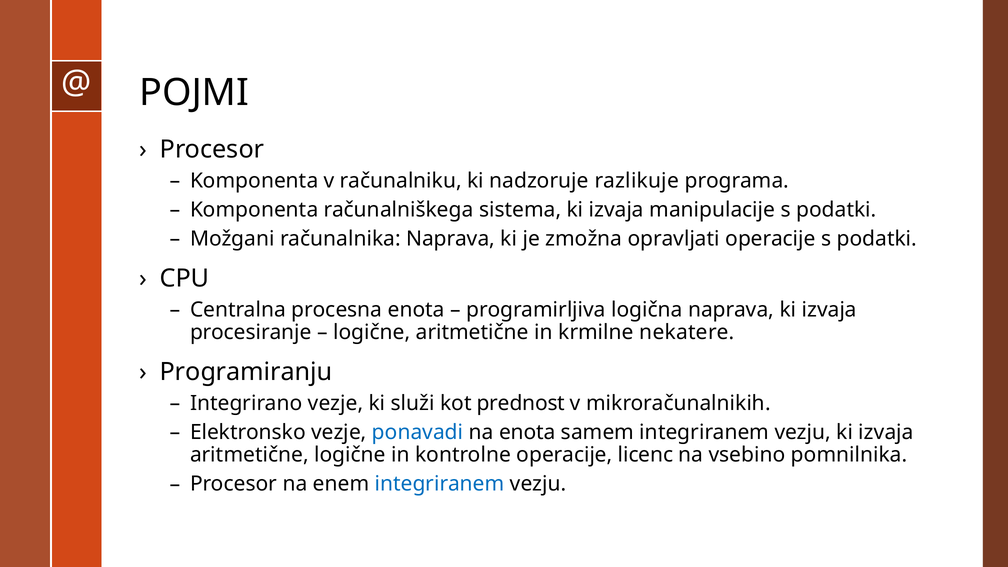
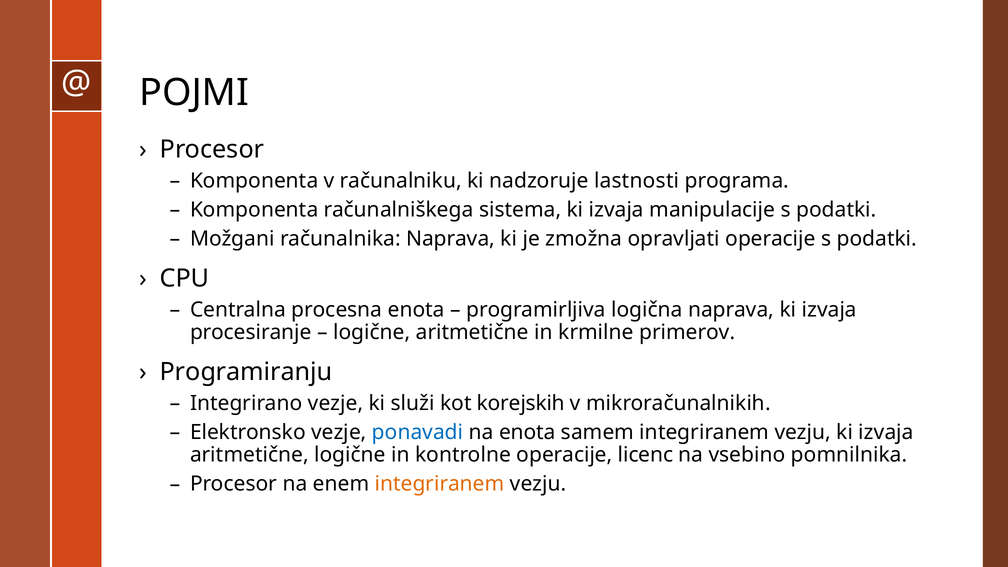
razlikuje: razlikuje -> lastnosti (637, 181)
nekatere: nekatere -> primerov (687, 332)
prednost: prednost -> korejskih (521, 403)
integriranem colour: blue -> orange (440, 484)
